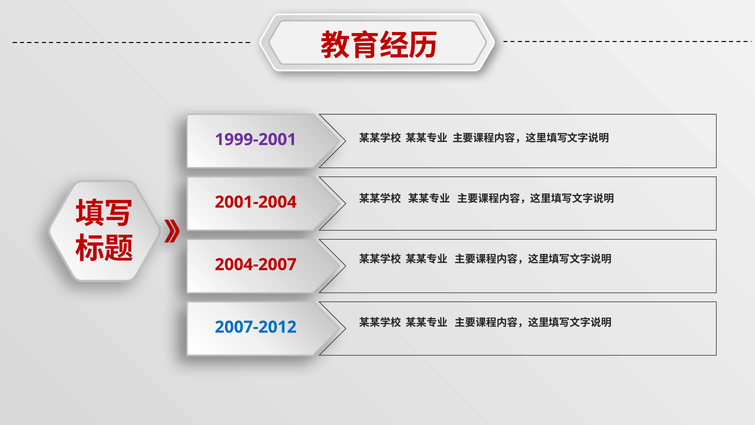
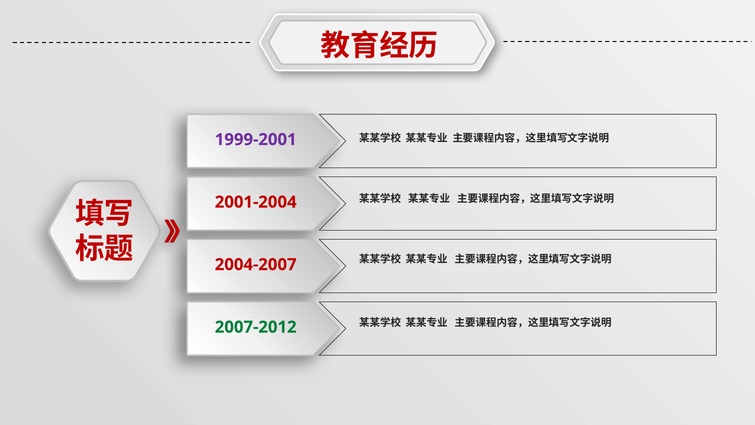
2007-2012 colour: blue -> green (256, 327)
